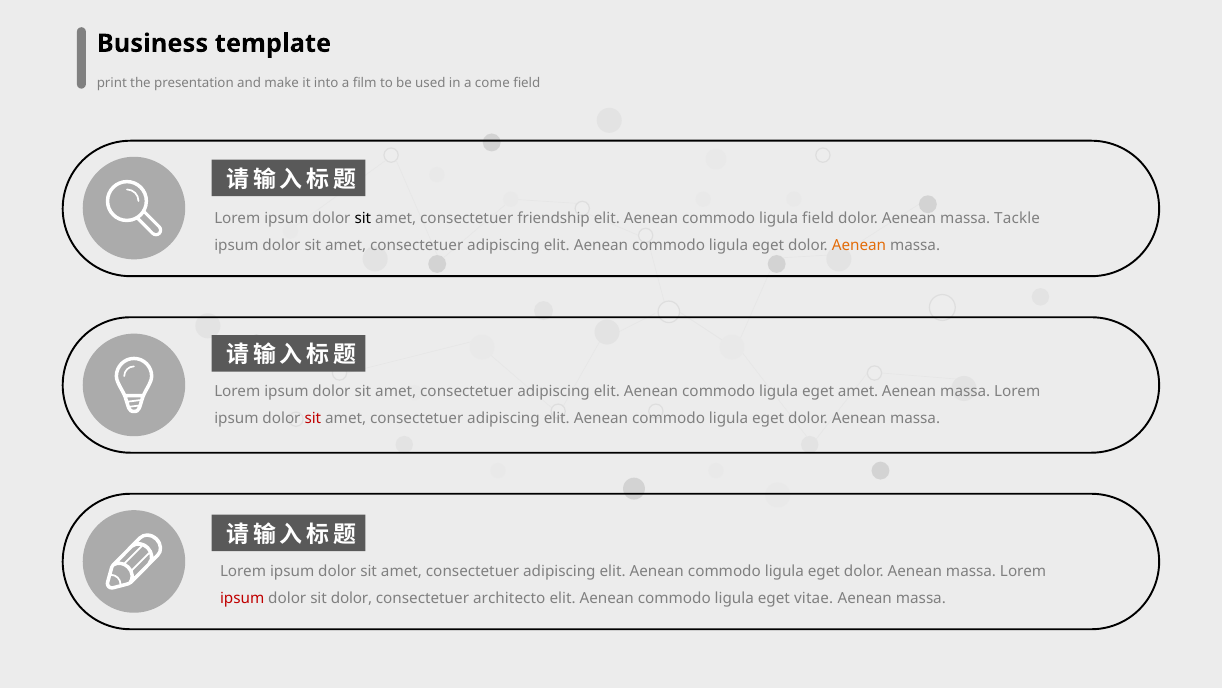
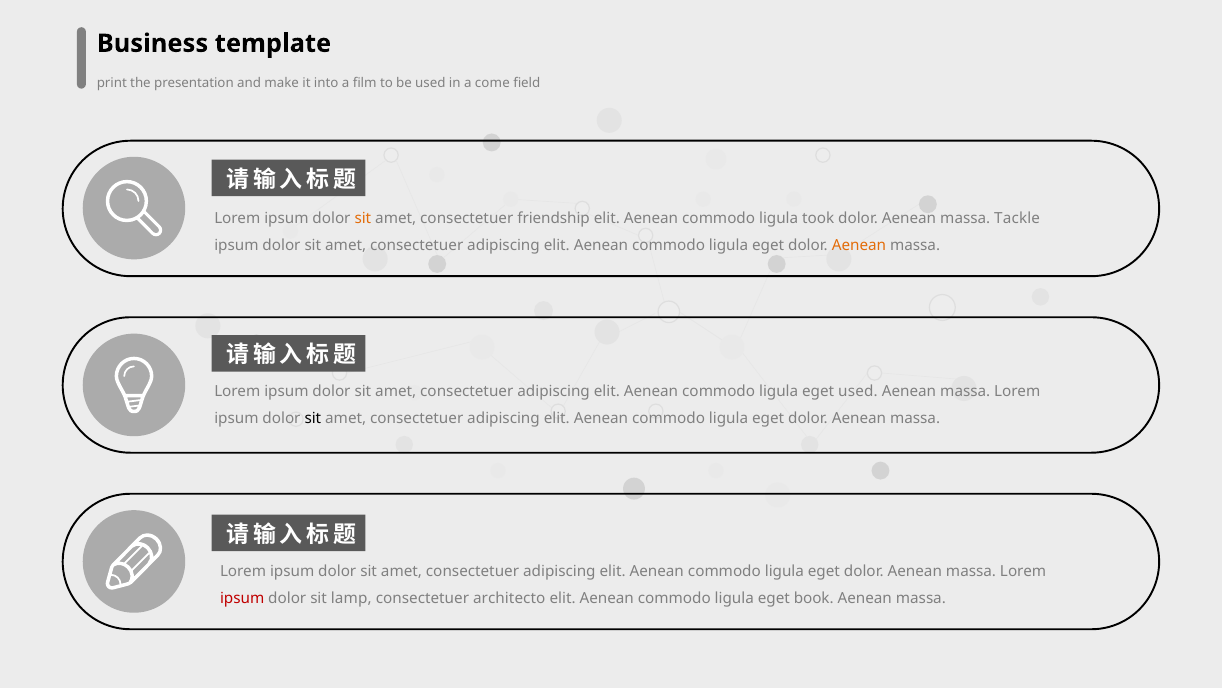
sit colour: black -> orange (363, 218)
ligula field: field -> took (818, 218)
eget amet: amet -> used (858, 391)
sit colour: red -> black (313, 418)
sit dolor: dolor -> lamp (351, 598)
vitae: vitae -> book (814, 598)
